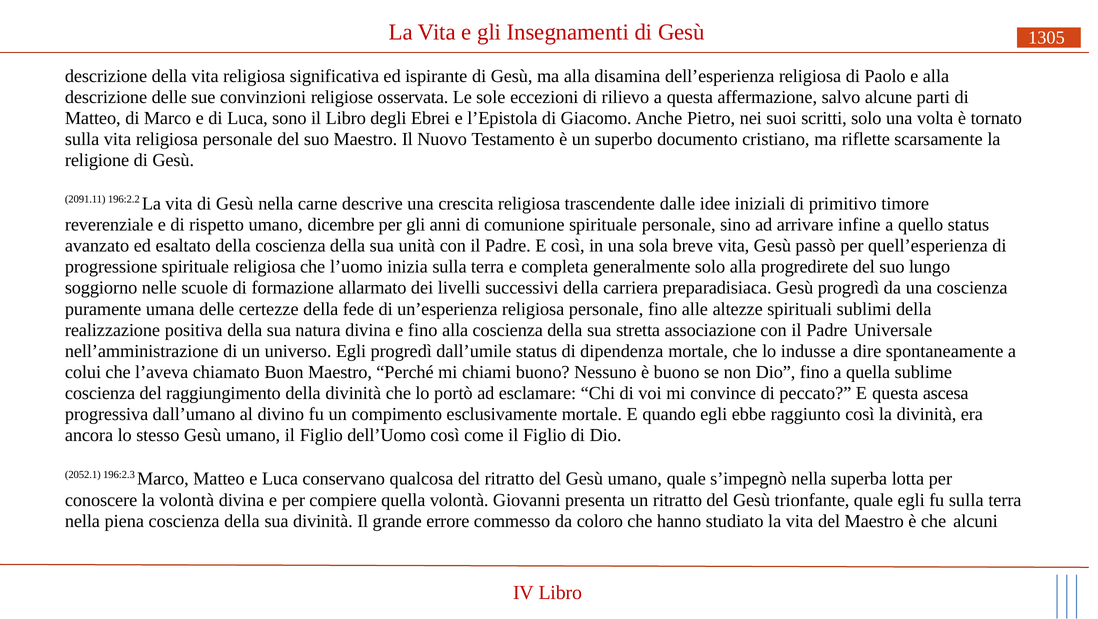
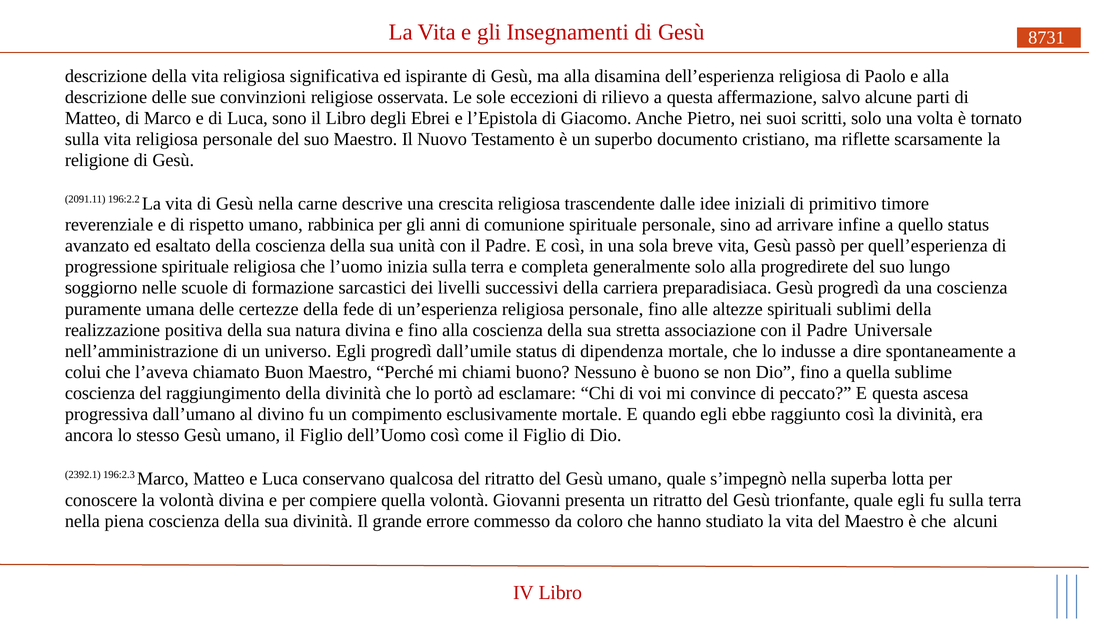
1305: 1305 -> 8731 (1047, 38)
dicembre: dicembre -> rabbinica (341, 224)
allarmato: allarmato -> sarcastici (372, 288)
2052.1: 2052.1 -> 2392.1 (83, 474)
